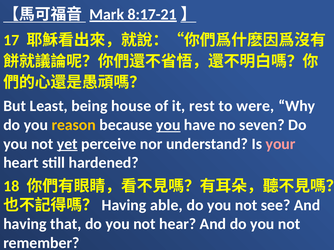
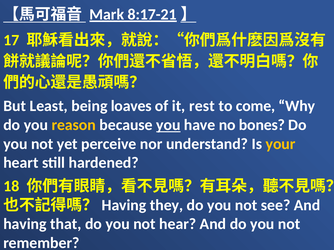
house: house -> loaves (131, 106)
were: were -> come (255, 106)
seven: seven -> bones (262, 125)
yet underline: present -> none (67, 144)
your colour: pink -> yellow (281, 144)
able: able -> they (167, 206)
